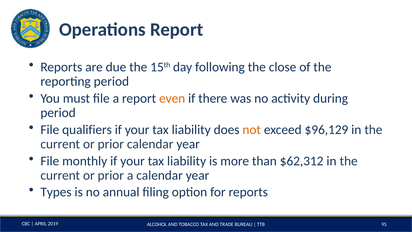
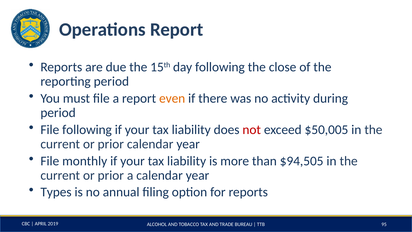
File qualifiers: qualifiers -> following (87, 130)
not colour: orange -> red (252, 130)
$96,129: $96,129 -> $50,005 (326, 130)
$62,312: $62,312 -> $94,505 (302, 161)
